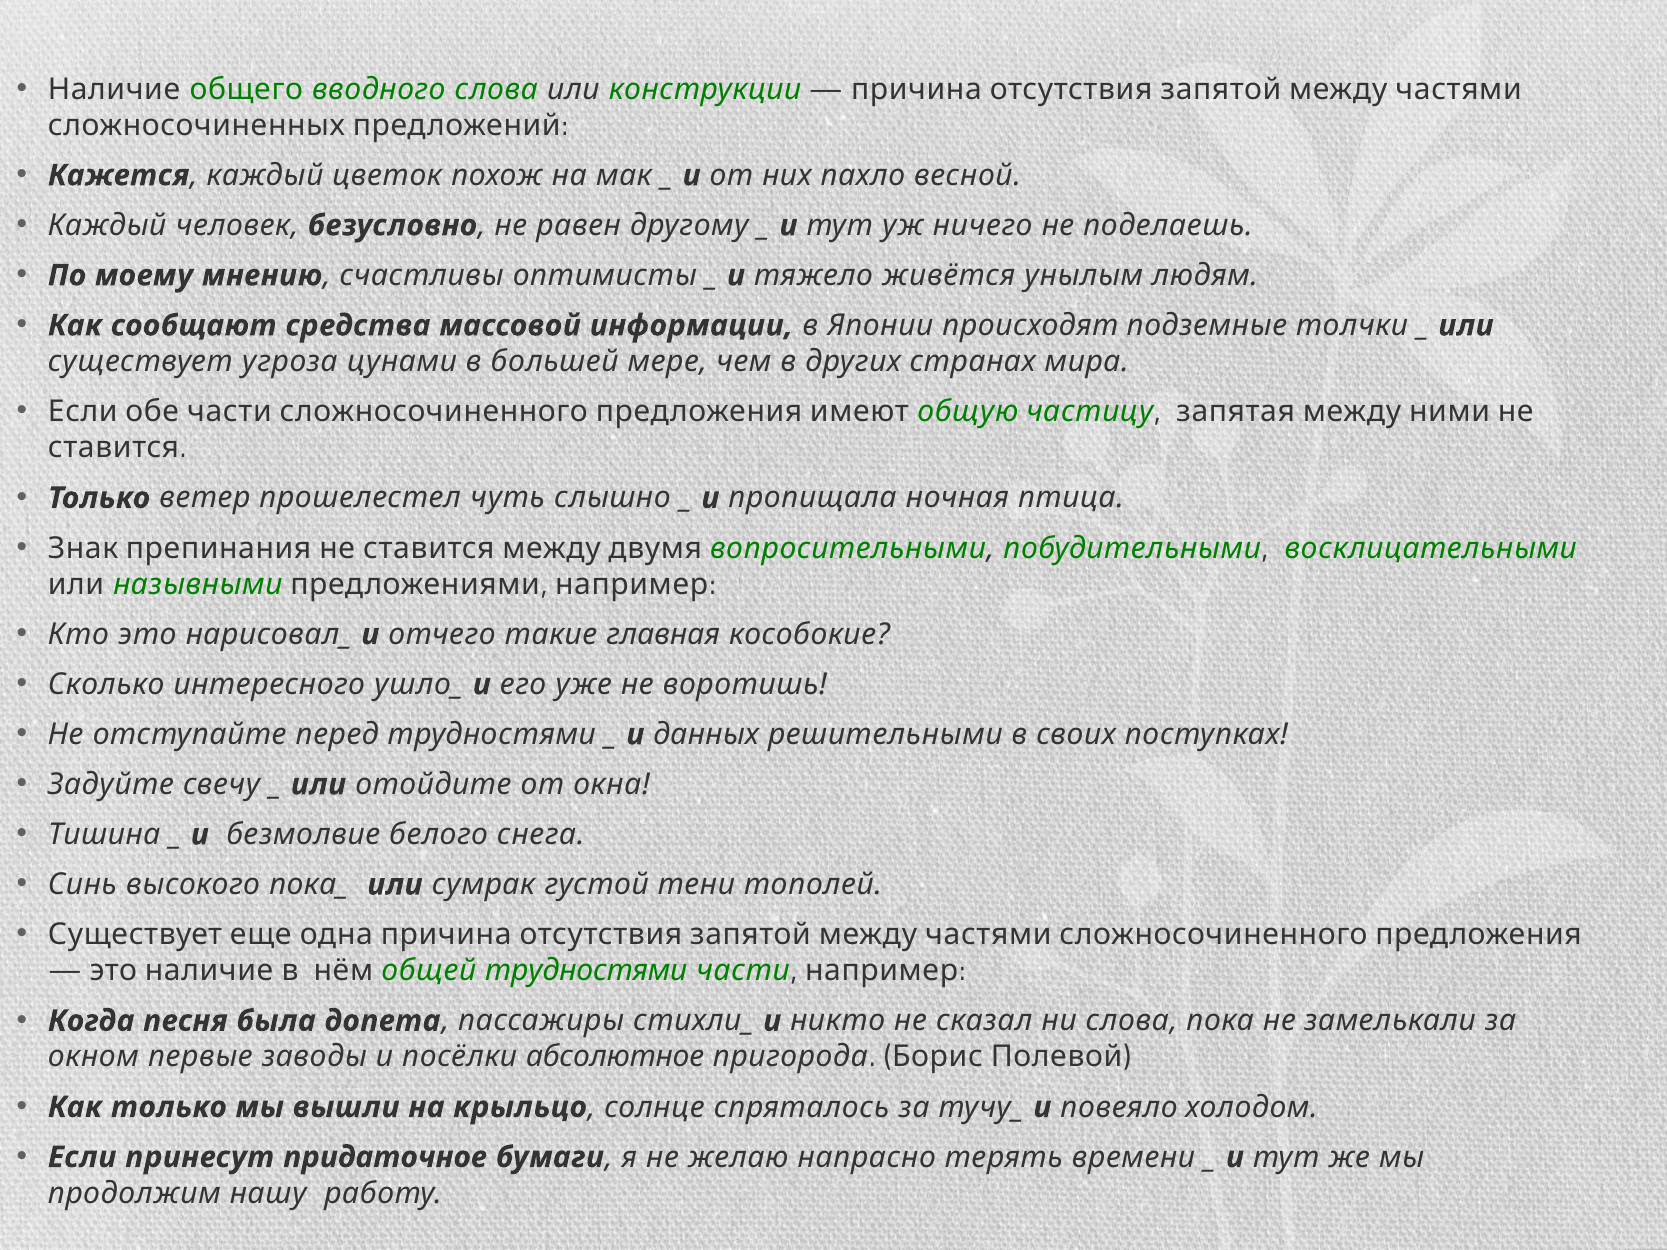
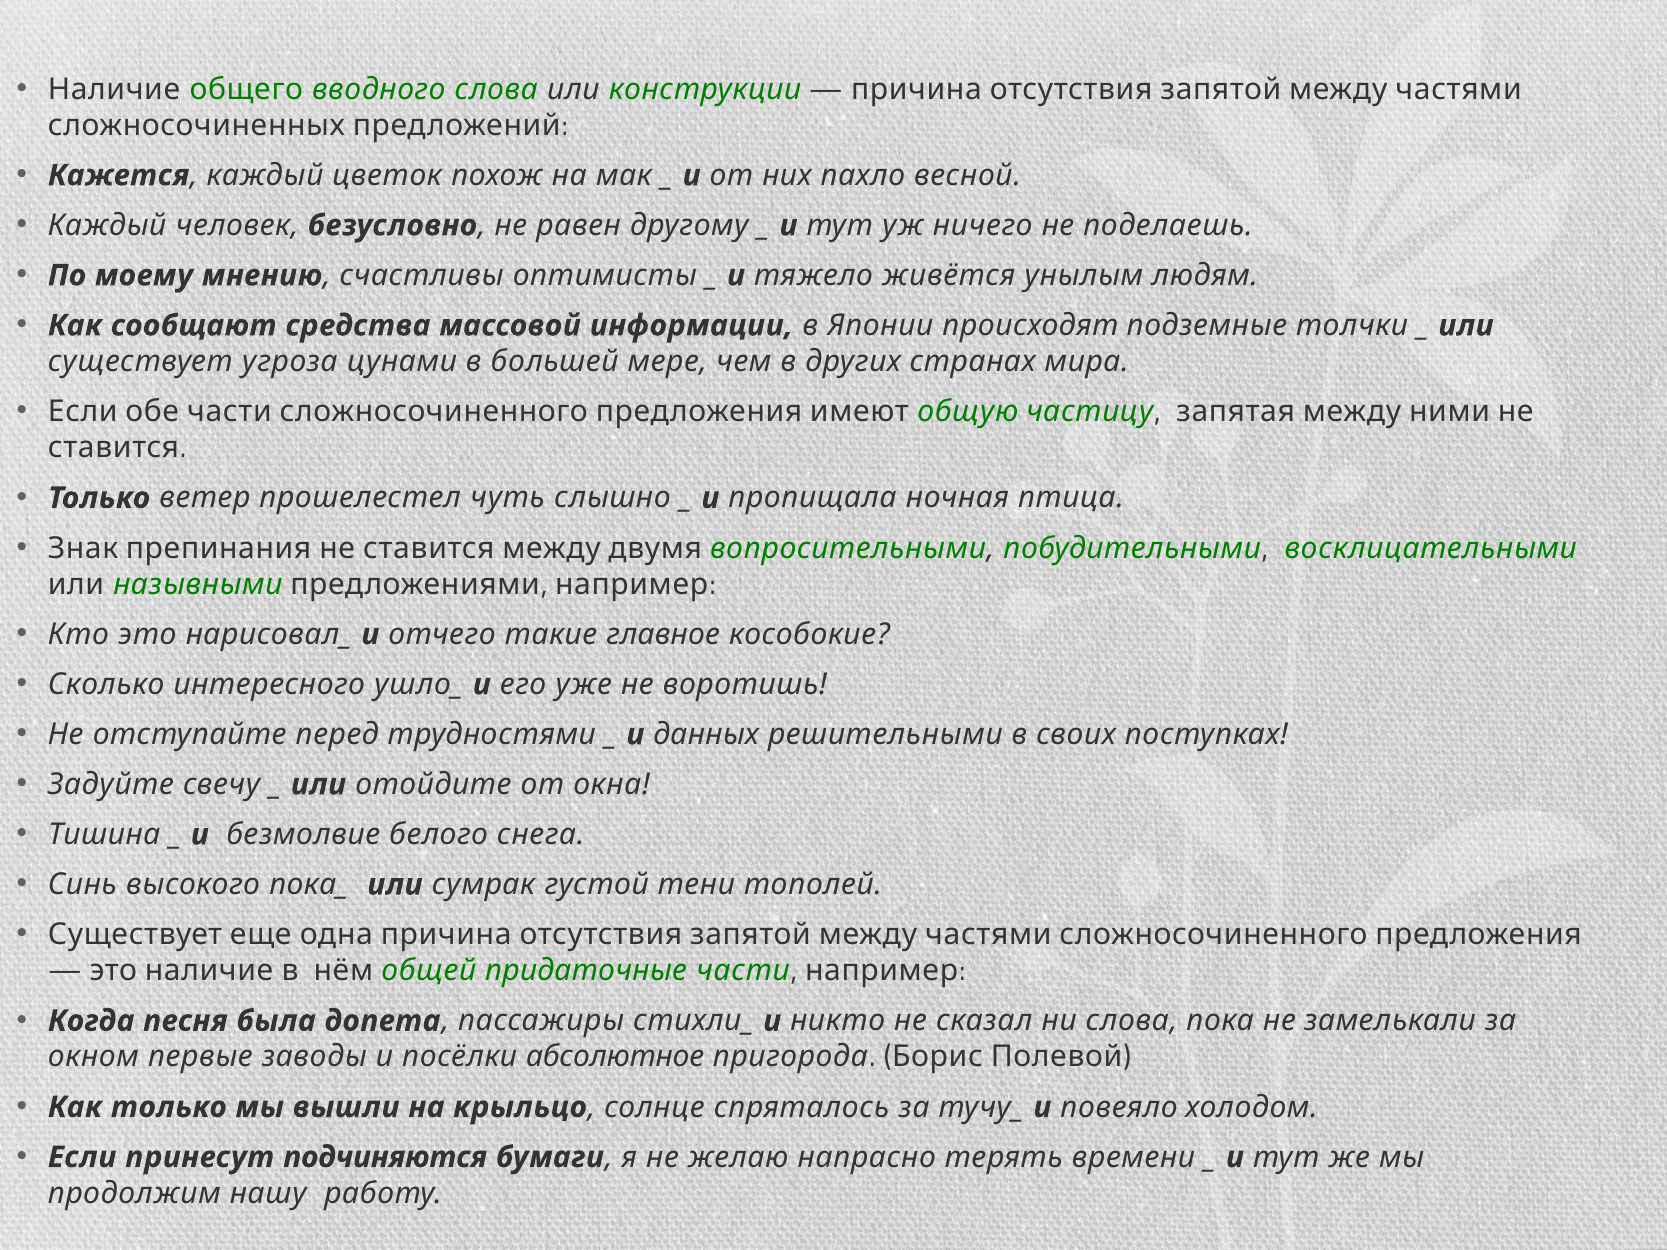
главная: главная -> главное (663, 634)
общей трудностями: трудностями -> придаточные (586, 971)
придаточное: придаточное -> подчиняются (385, 1157)
